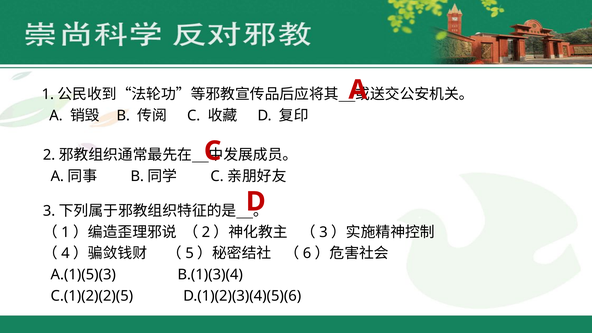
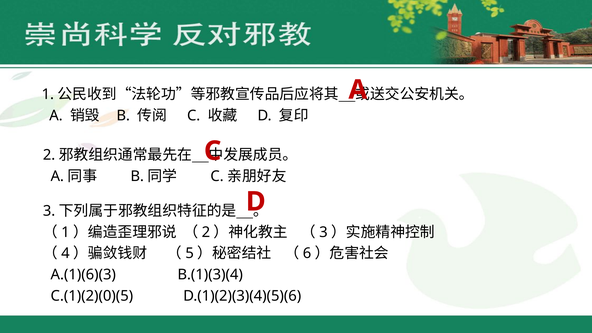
A.(1)(5)(3: A.(1)(5)(3 -> A.(1)(6)(3 (83, 275)
C.(1)(2)(2)(5: C.(1)(2)(2)(5 -> C.(1)(2)(0)(5 (92, 296)
